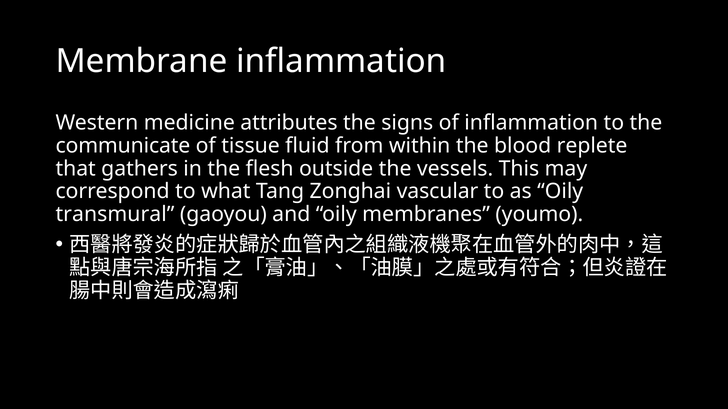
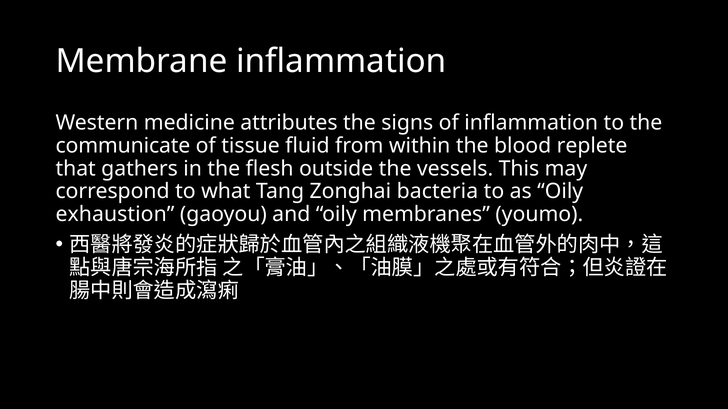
vascular: vascular -> bacteria (437, 192)
transmural: transmural -> exhaustion (115, 215)
